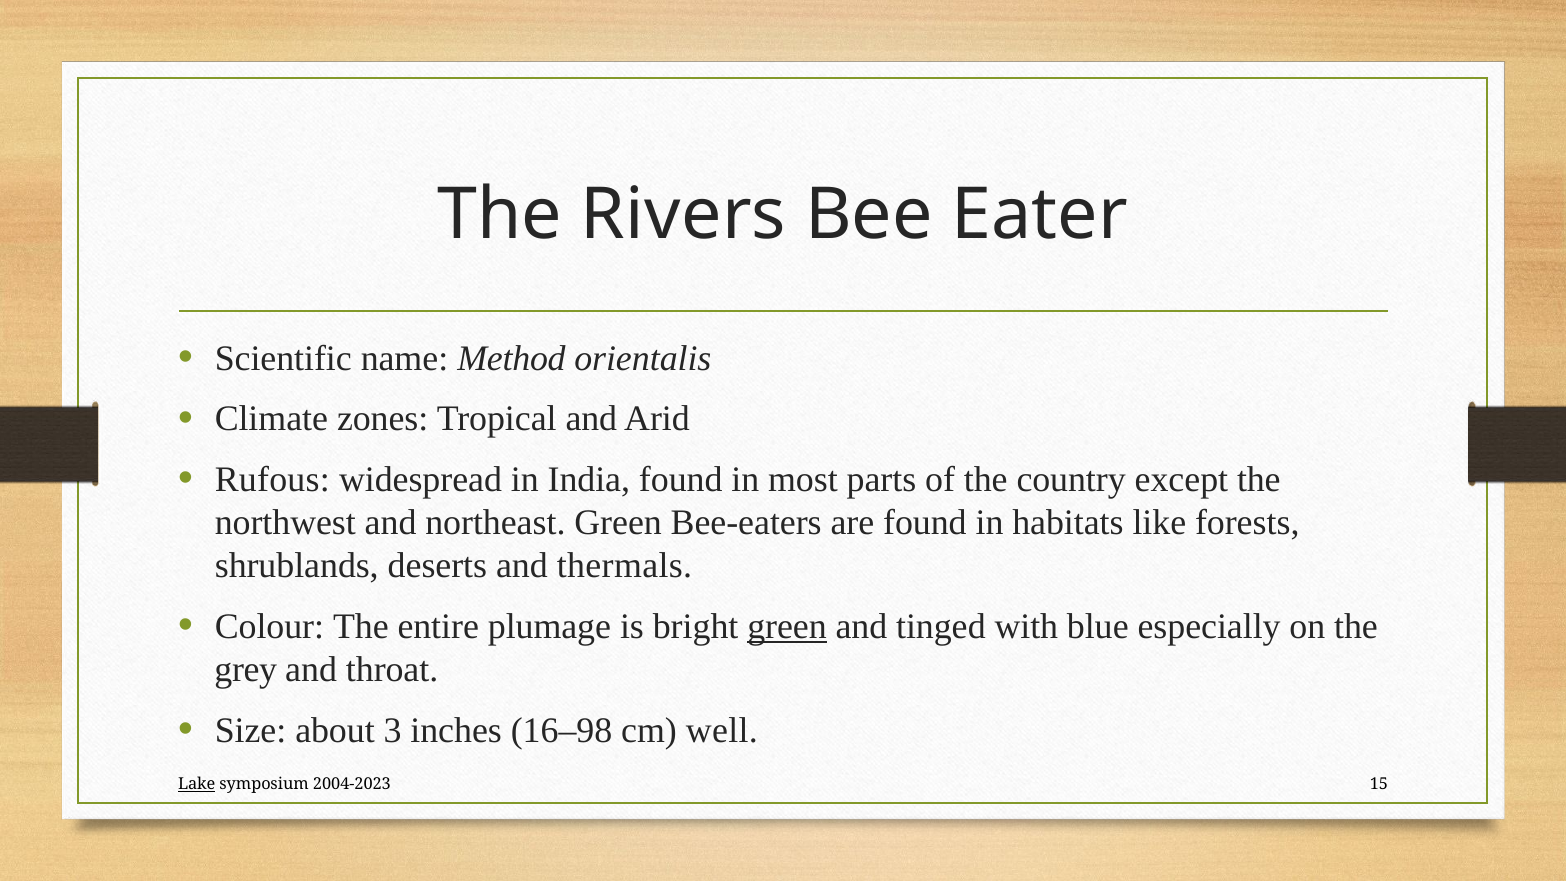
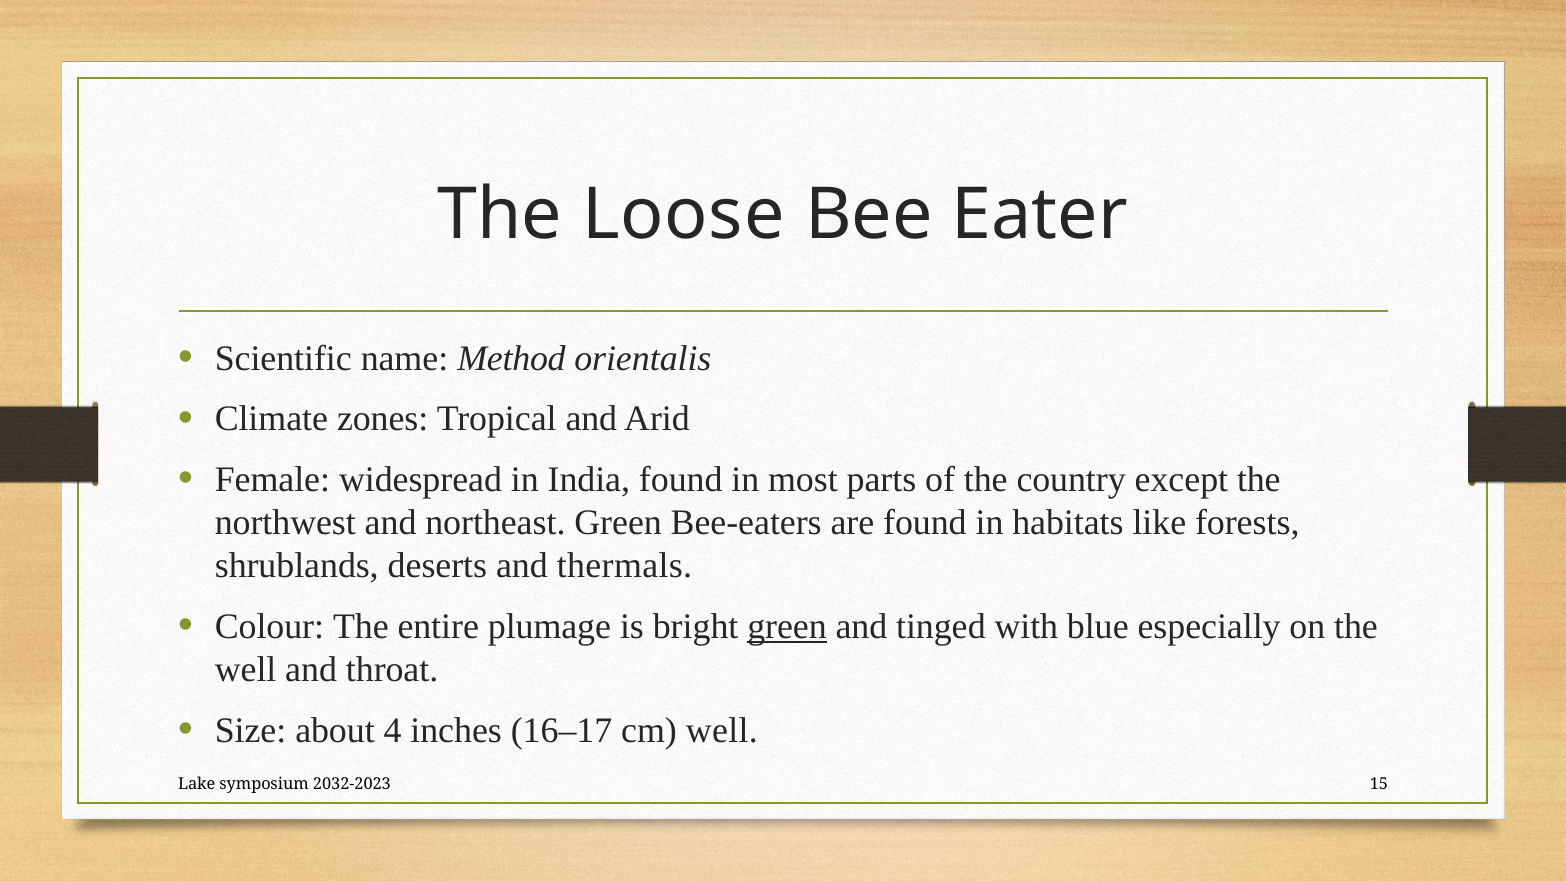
Rivers: Rivers -> Loose (683, 215)
Rufous: Rufous -> Female (272, 480)
grey: grey -> well (246, 670)
3: 3 -> 4 (393, 730)
16–98: 16–98 -> 16–17 (562, 730)
Lake underline: present -> none (197, 784)
2004-2023: 2004-2023 -> 2032-2023 (352, 784)
